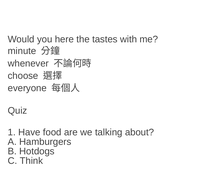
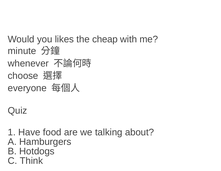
here: here -> likes (64, 39)
tastes: tastes -> cheap (105, 39)
